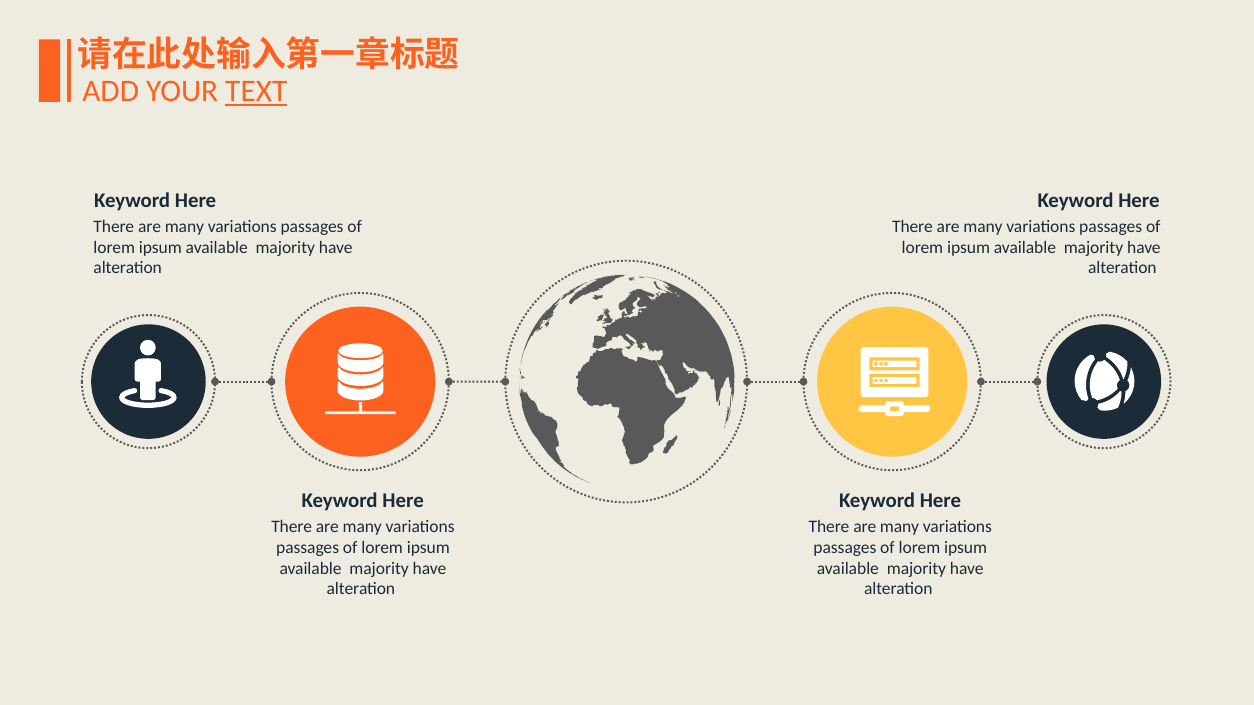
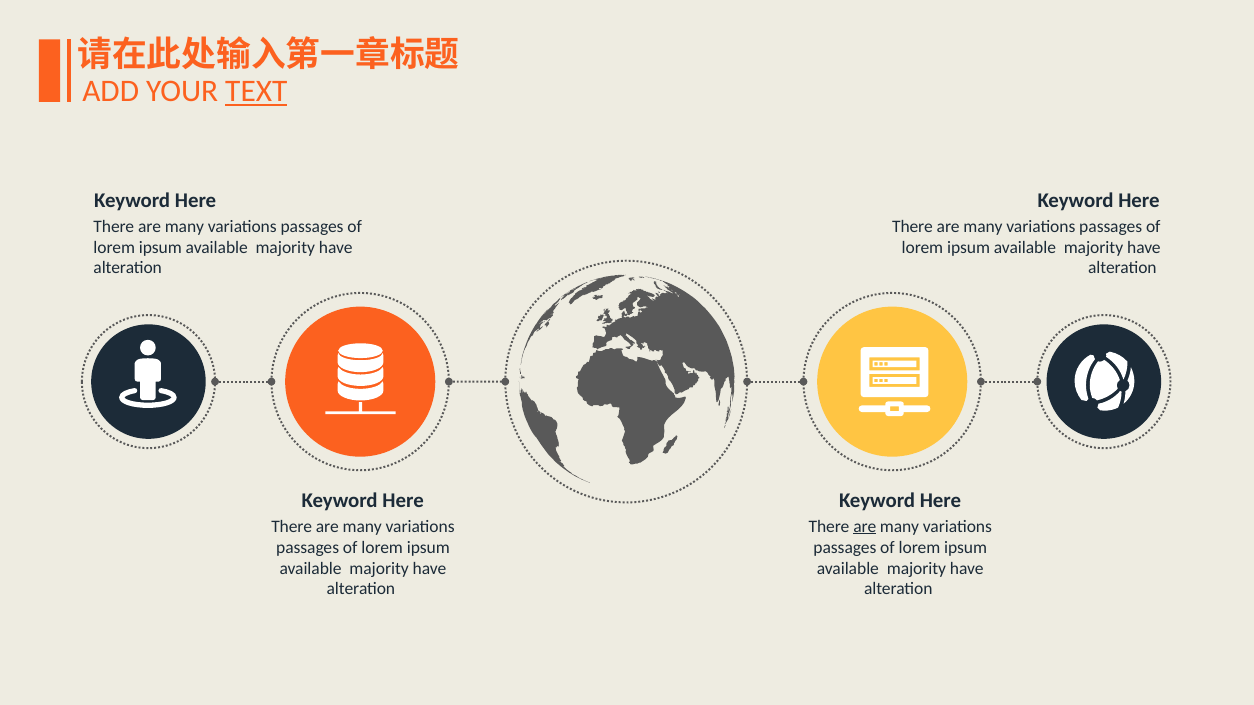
are underline: none -> present (865, 527)
